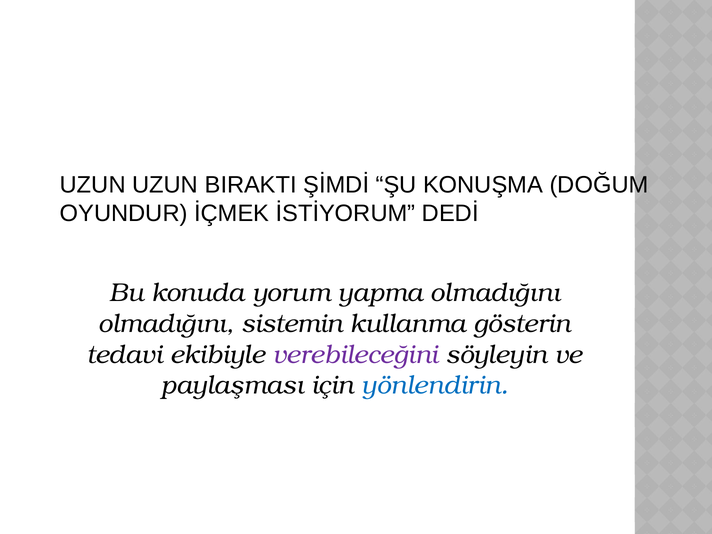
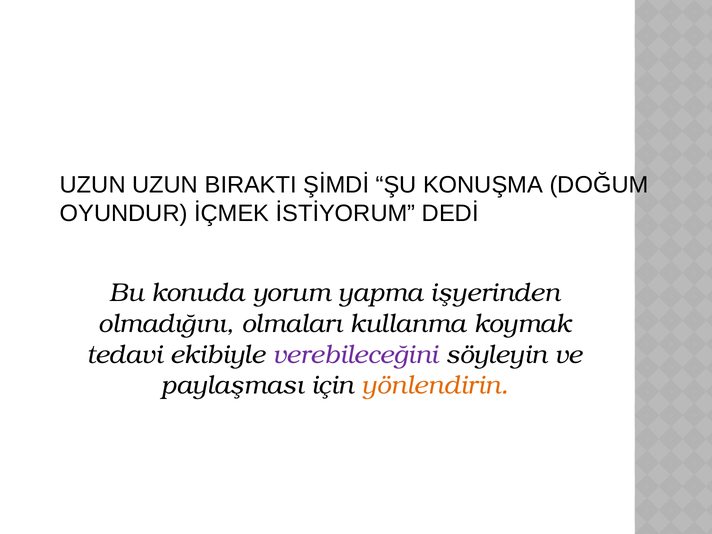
yapma olmadığını: olmadığını -> işyerinden (495, 293)
sistemin: sistemin -> olmaları (292, 324)
gösterin: gösterin -> koymak (522, 324)
yönlendirin colour: blue -> orange (435, 385)
